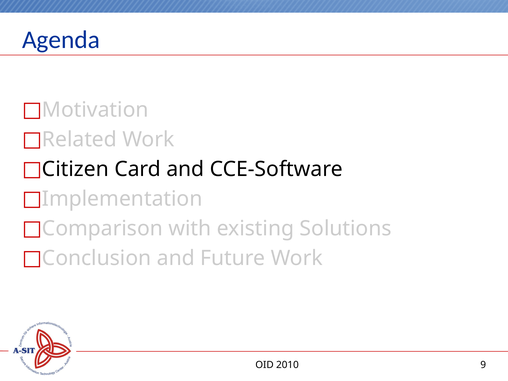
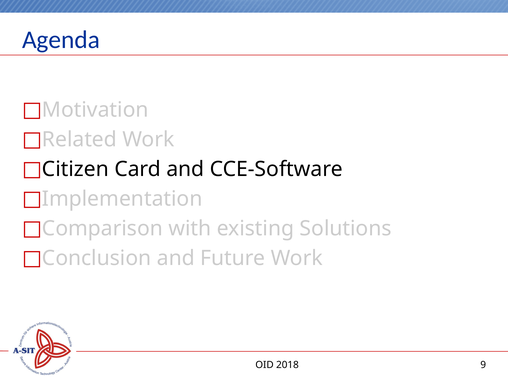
2010: 2010 -> 2018 (287, 365)
